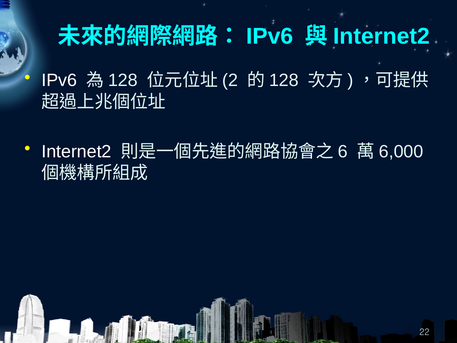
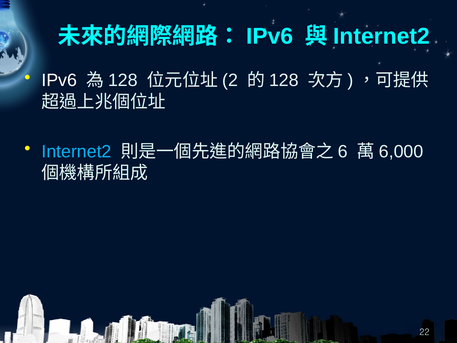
Internet2 colour: white -> light blue (76, 152)
